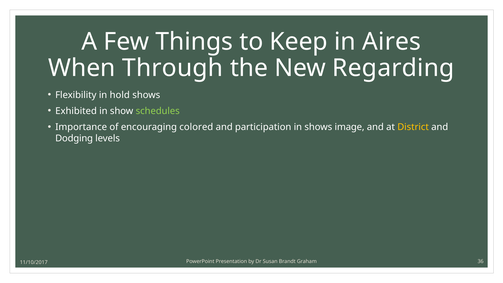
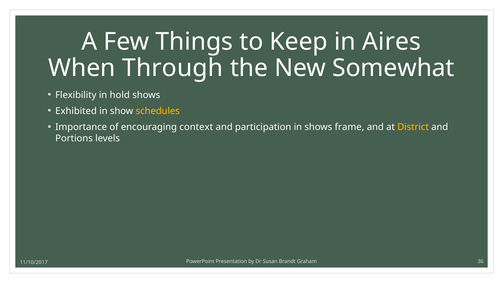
Regarding: Regarding -> Somewhat (393, 68)
schedules colour: light green -> yellow (158, 111)
colored: colored -> context (196, 127)
image: image -> frame (349, 127)
Dodging: Dodging -> Portions (74, 138)
